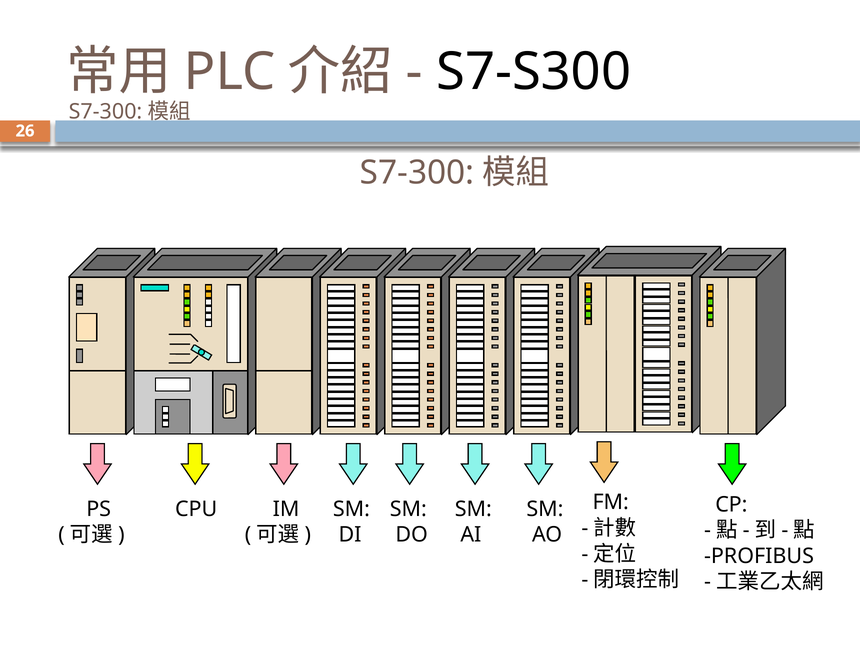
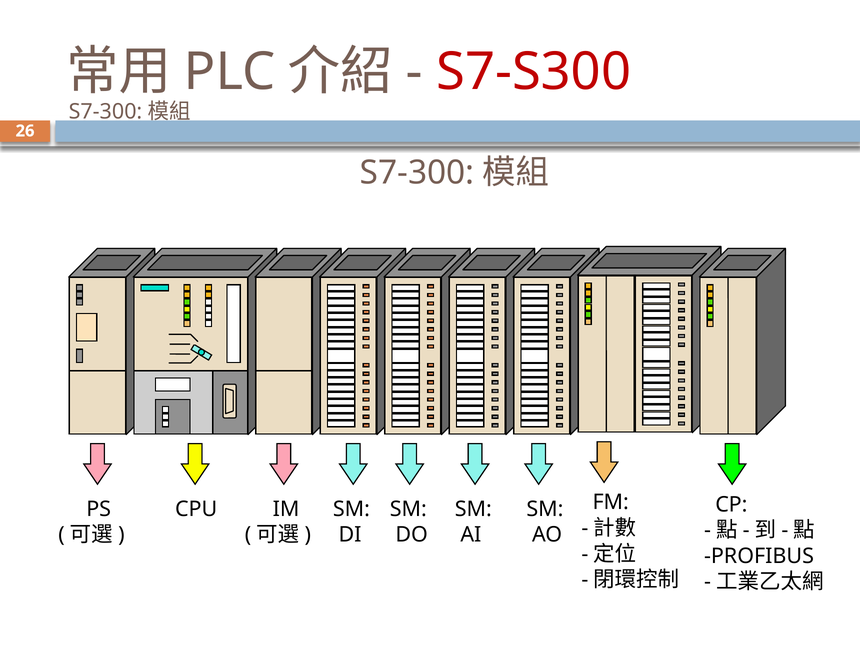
S7-S300 colour: black -> red (534, 72)
